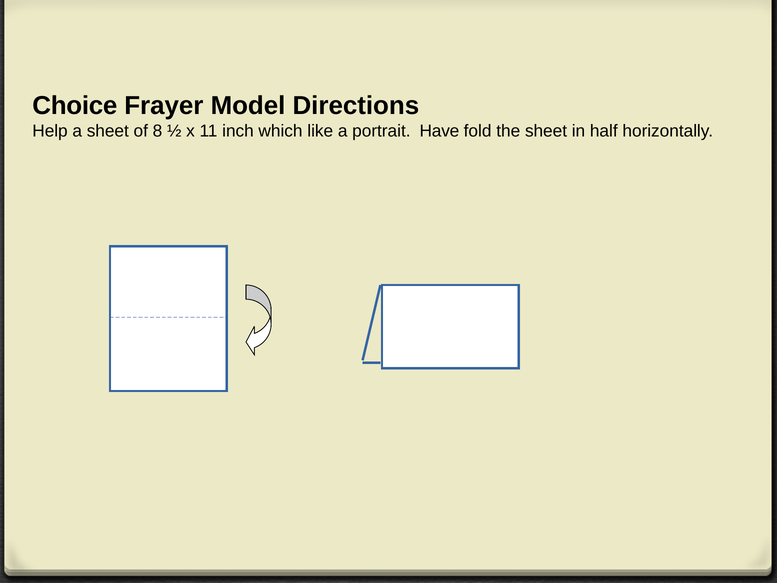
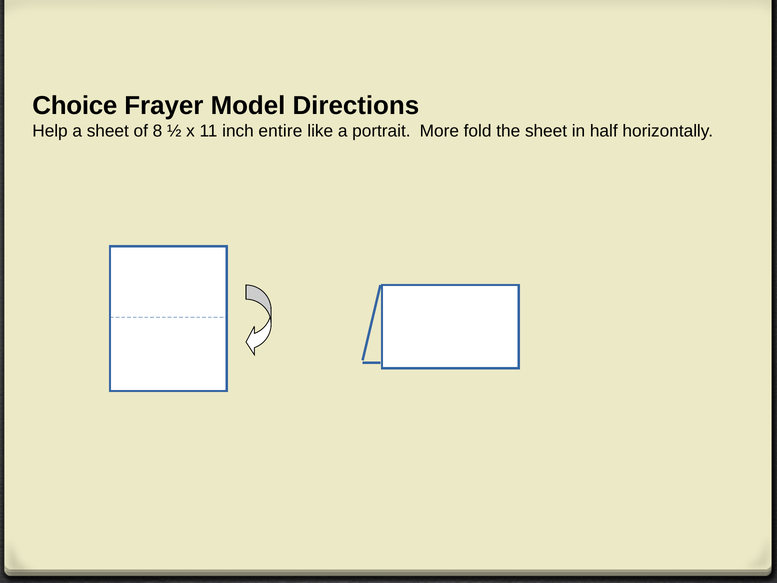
which: which -> entire (280, 131)
Have: Have -> More (439, 131)
